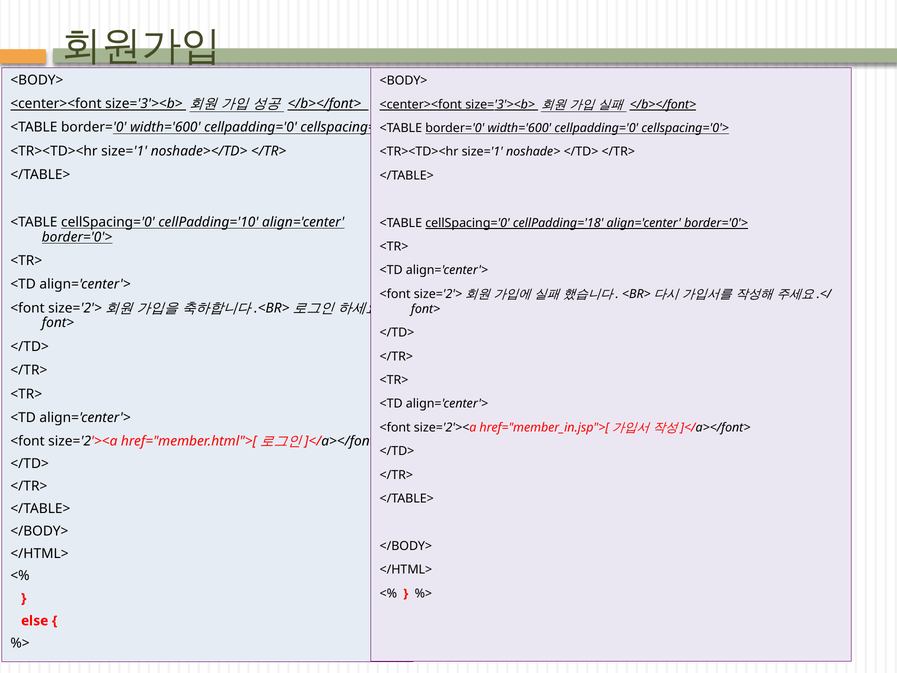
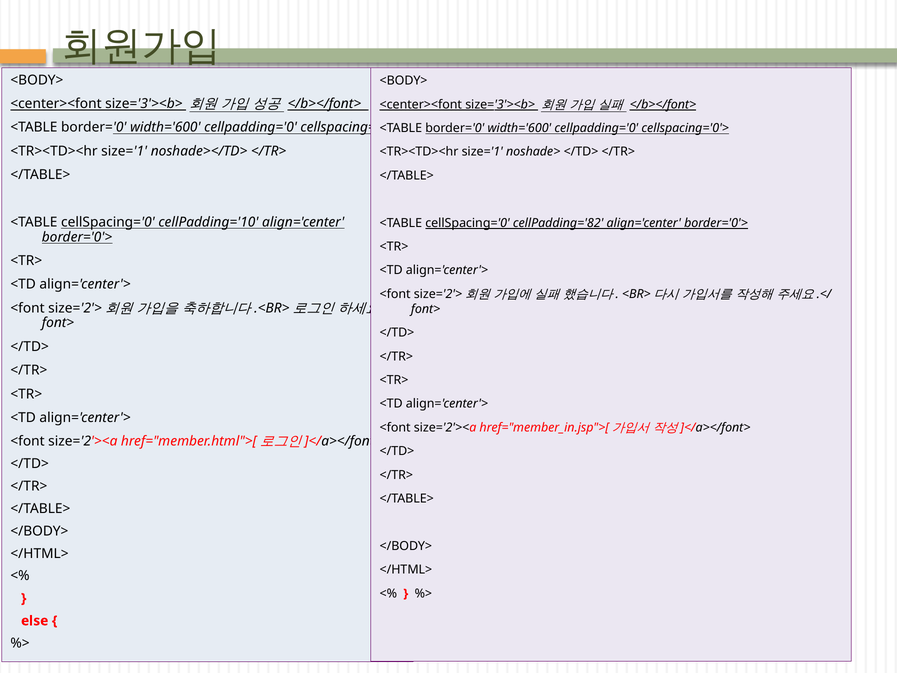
cellPadding='18: cellPadding='18 -> cellPadding='82 (558, 223)
